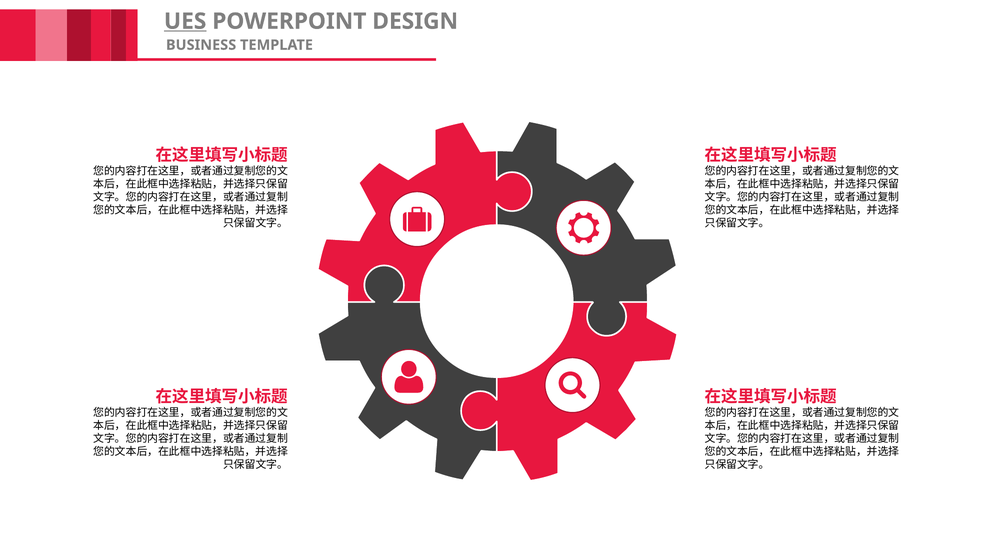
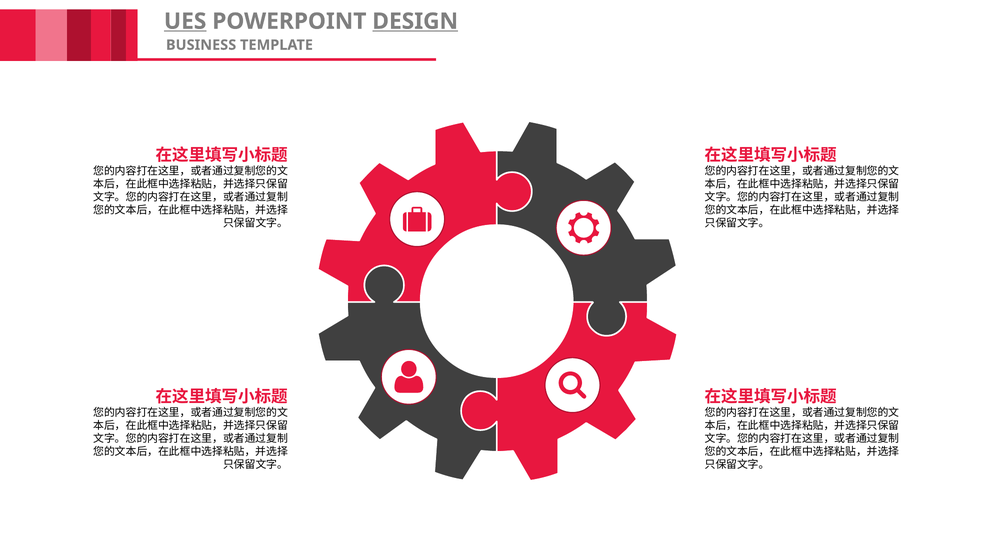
DESIGN underline: none -> present (415, 21)
